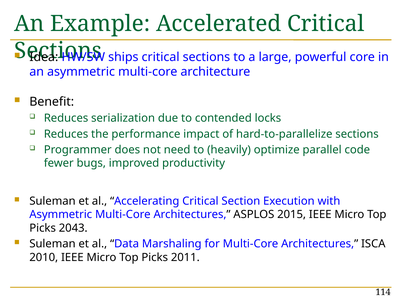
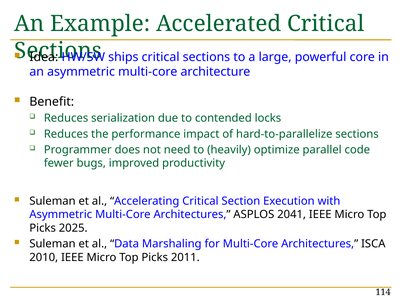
2015: 2015 -> 2041 (292, 214)
2043: 2043 -> 2025 (73, 228)
